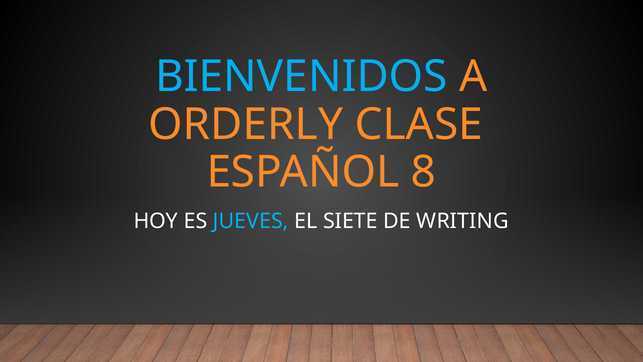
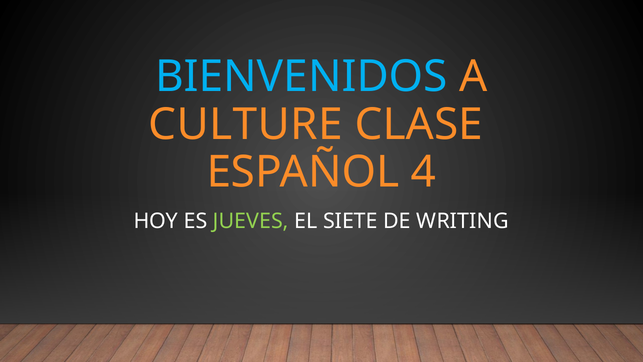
ORDERLY: ORDERLY -> CULTURE (246, 124)
8: 8 -> 4 (423, 172)
JUEVES colour: light blue -> light green (251, 221)
